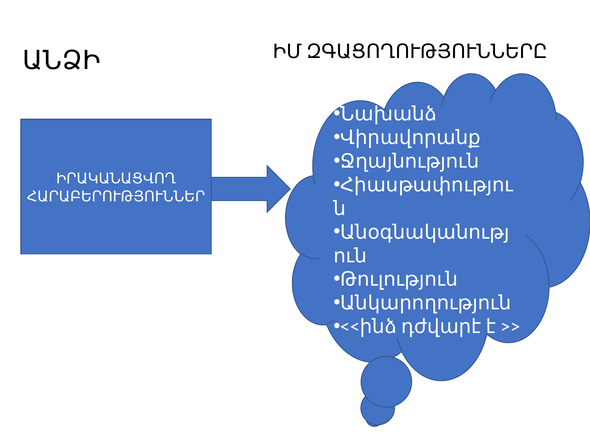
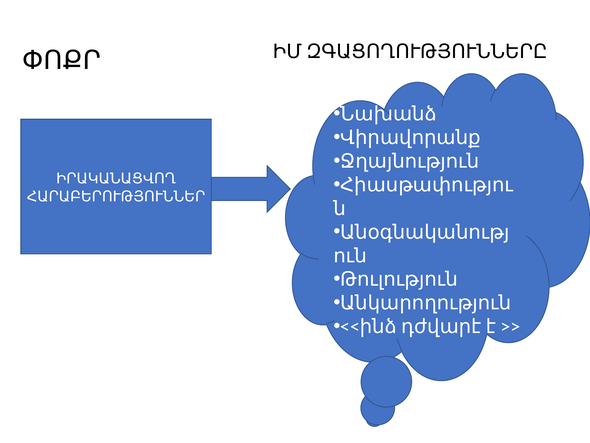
ԱՆՁԻ: ԱՆՁԻ -> ՓՈՔՐ (61, 61)
